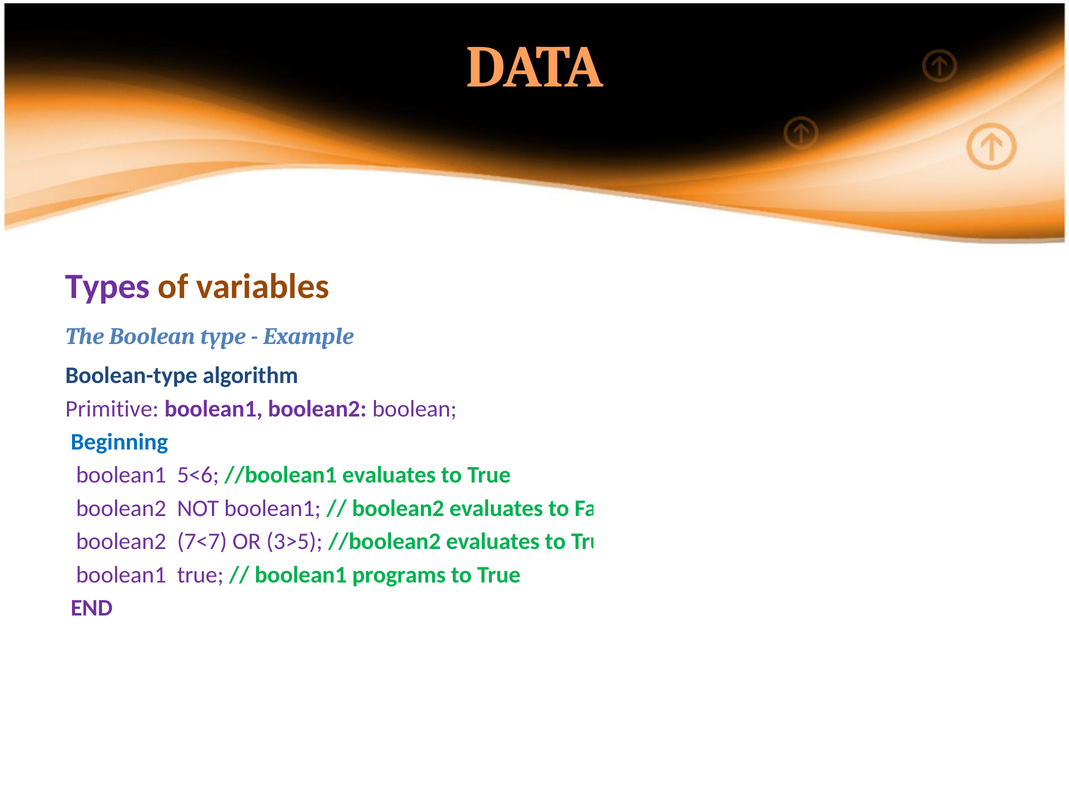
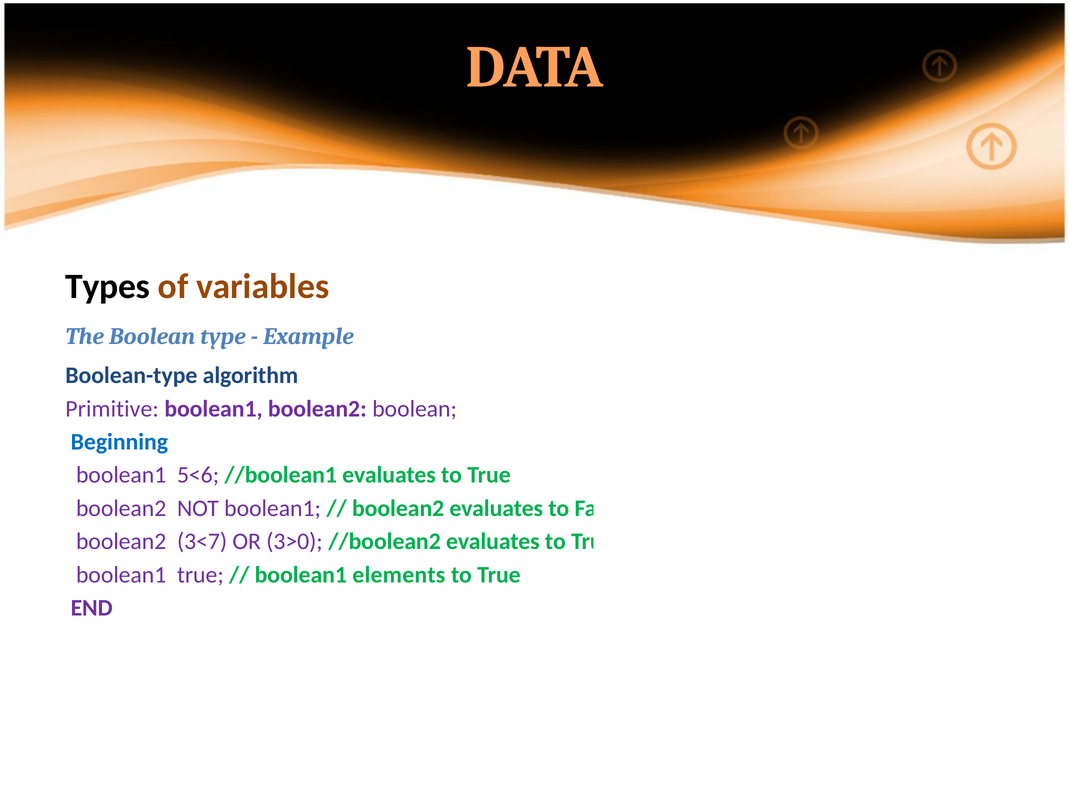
Types colour: purple -> black (108, 287)
7<7: 7<7 -> 3<7 (202, 542)
3>5: 3>5 -> 3>0 (295, 542)
programs: programs -> elements (399, 575)
